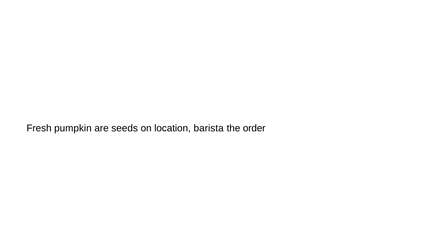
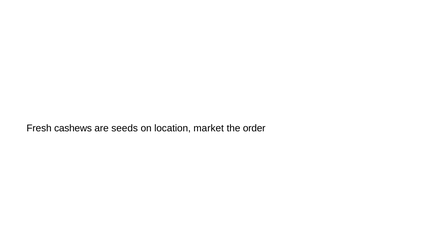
pumpkin: pumpkin -> cashews (73, 128)
barista: barista -> market (209, 128)
